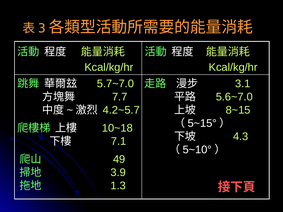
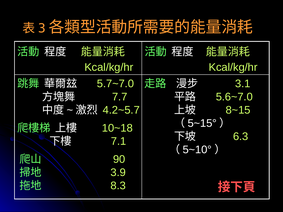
4.3: 4.3 -> 6.3 (241, 137)
49: 49 -> 90 (119, 159)
1.3: 1.3 -> 8.3 (118, 186)
